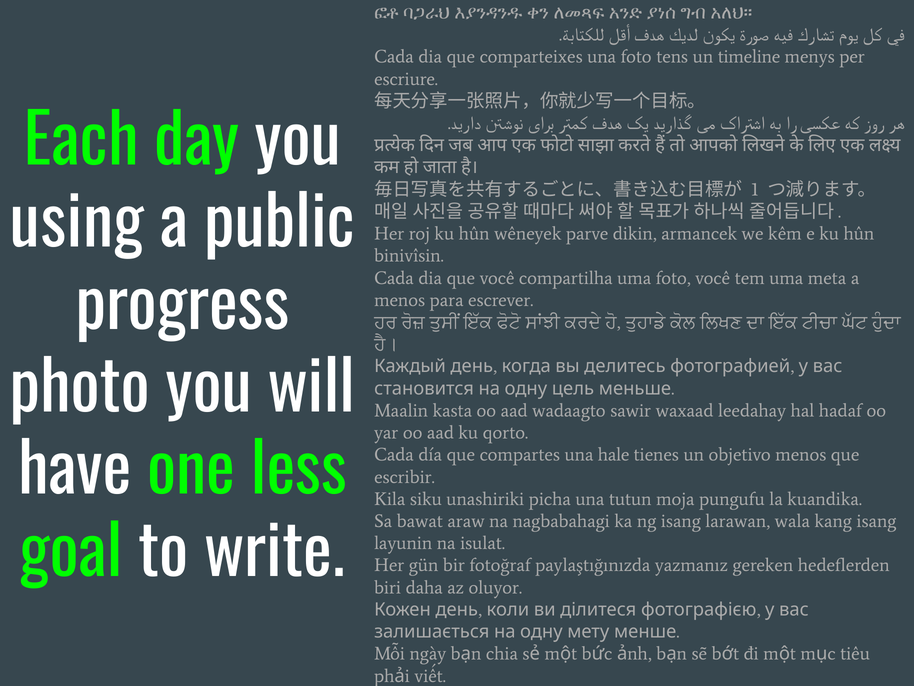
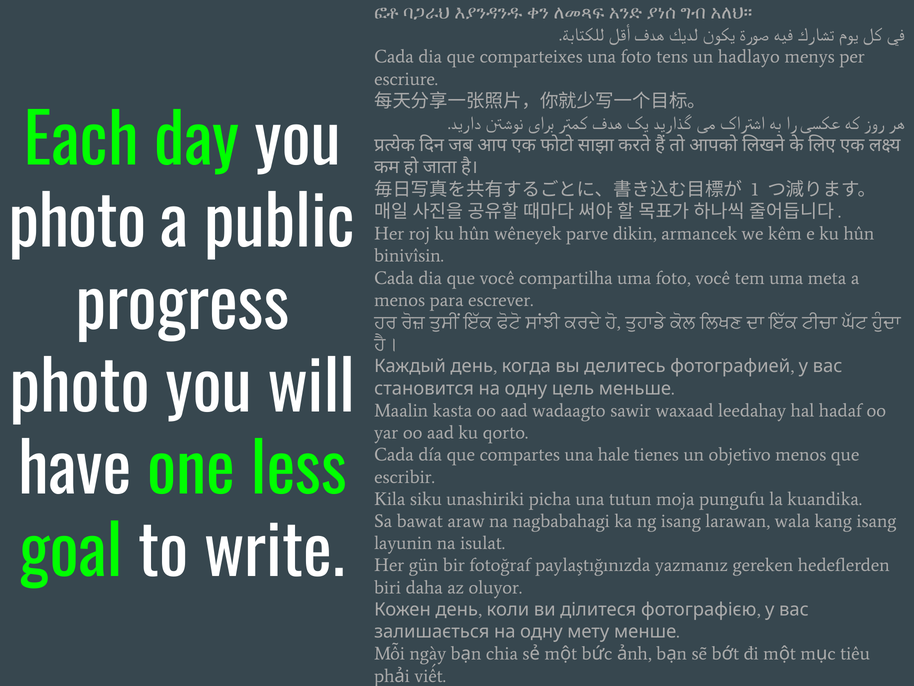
timeline: timeline -> hadlayo (749, 57)
using: using -> photo (78, 224)
